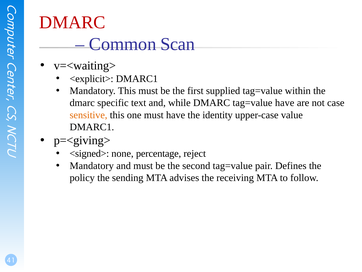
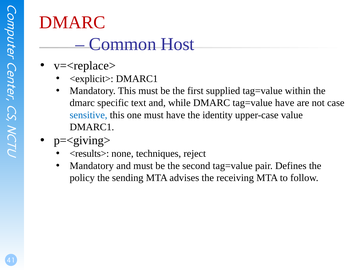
Scan: Scan -> Host (178, 44)
v=<waiting>: v=<waiting> -> v=<replace> (85, 65)
sensitive colour: orange -> blue (88, 115)
<signed>: <signed> -> <results> (89, 153)
percentage: percentage -> techniques (159, 153)
